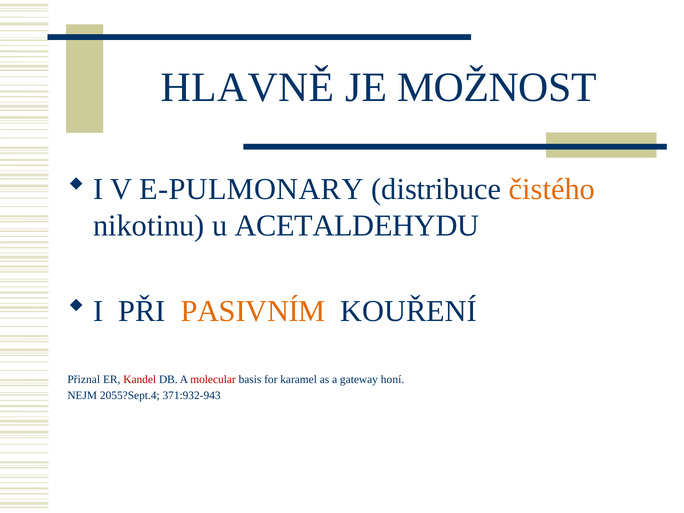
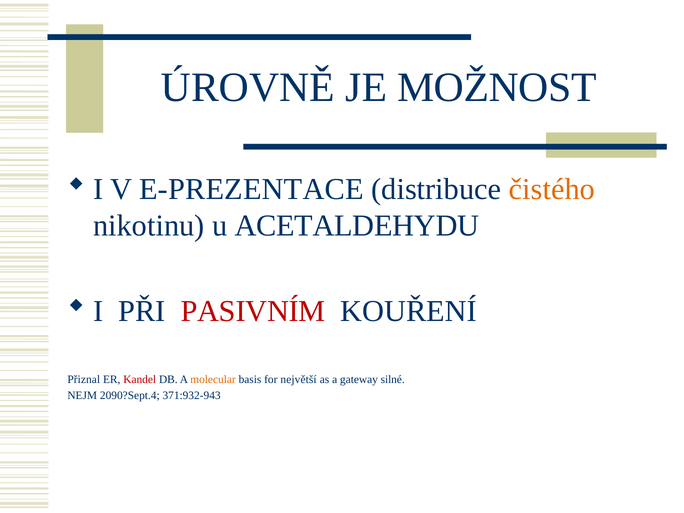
HLAVNĚ: HLAVNĚ -> ÚROVNĚ (248, 87)
E-PULMONARY: E-PULMONARY -> E-PREZENTACE (251, 189)
PASIVNÍM colour: orange -> red (253, 311)
molecular colour: red -> orange (213, 380)
karamel: karamel -> největší (299, 380)
honí: honí -> silné (393, 380)
2055?Sept.4: 2055?Sept.4 -> 2090?Sept.4 (130, 396)
